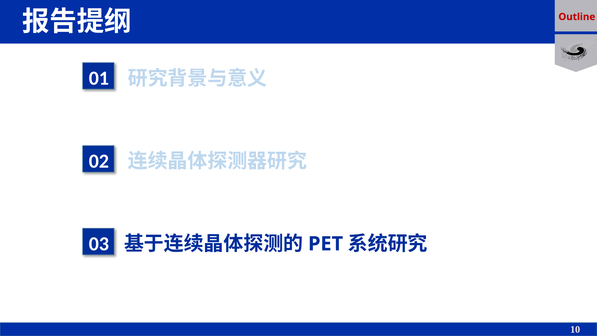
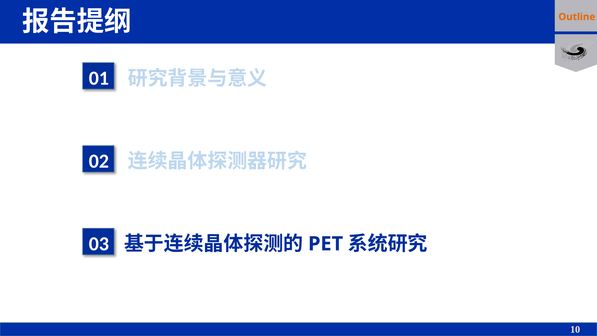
Outline colour: red -> orange (577, 17)
